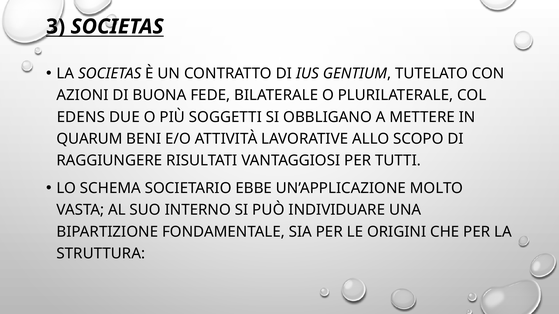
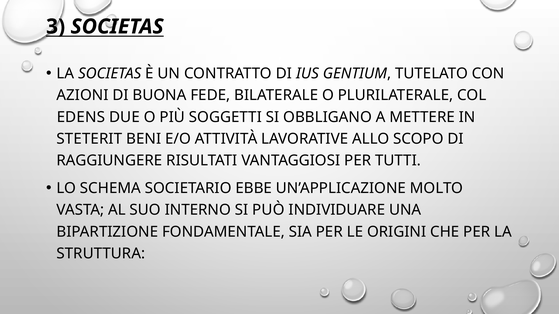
QUARUM: QUARUM -> STETERIT (89, 139)
